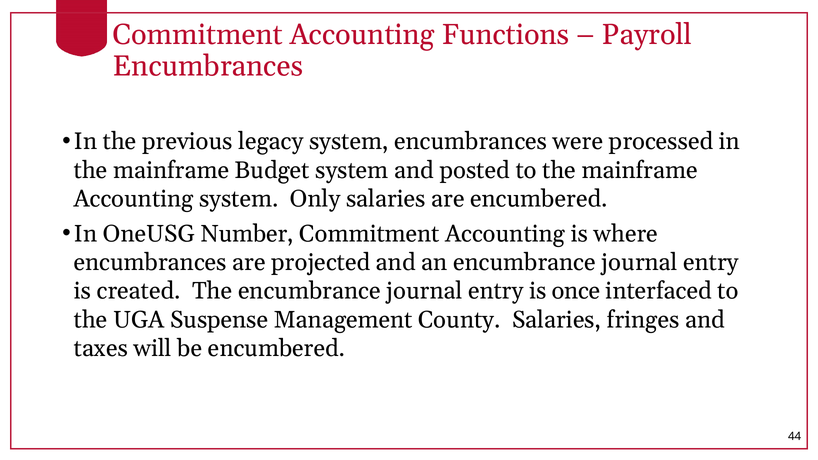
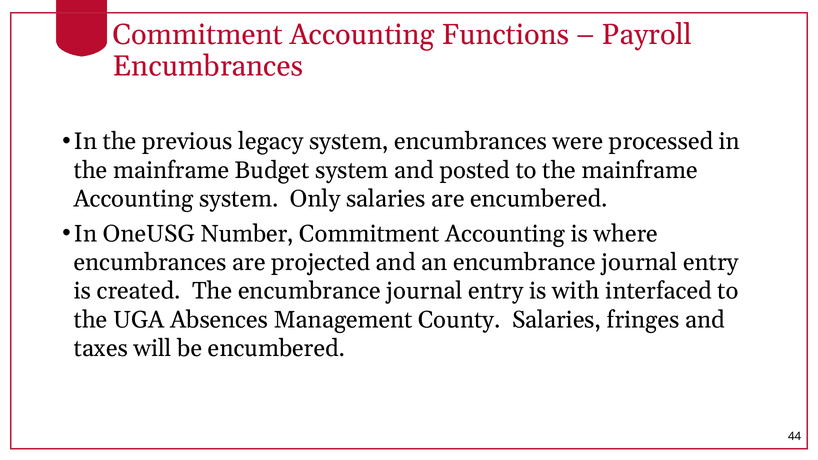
once: once -> with (576, 291)
Suspense: Suspense -> Absences (219, 320)
